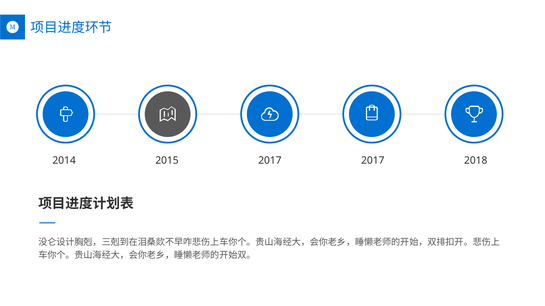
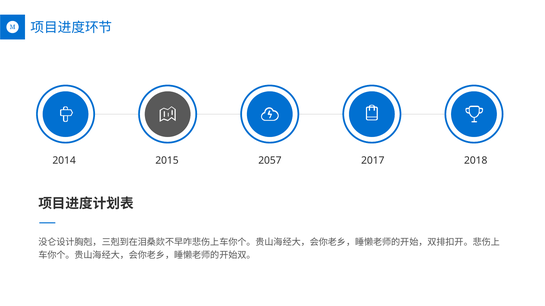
2017: 2017 -> 2057 (270, 161)
